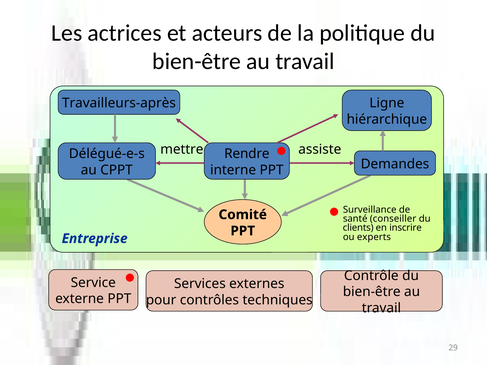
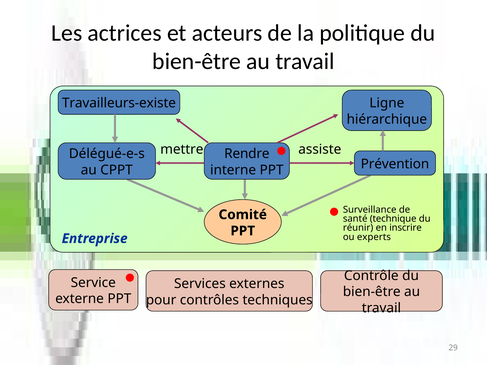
Travailleurs-après: Travailleurs-après -> Travailleurs-existe (119, 103)
Demandes: Demandes -> Prévention (395, 164)
conseiller: conseiller -> technique (393, 219)
clients: clients -> réunir (358, 228)
